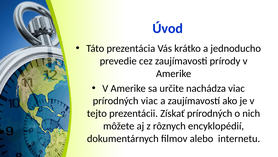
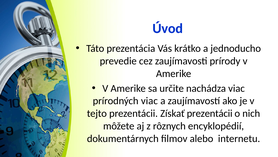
Získať prírodných: prírodných -> prezentácii (210, 113)
